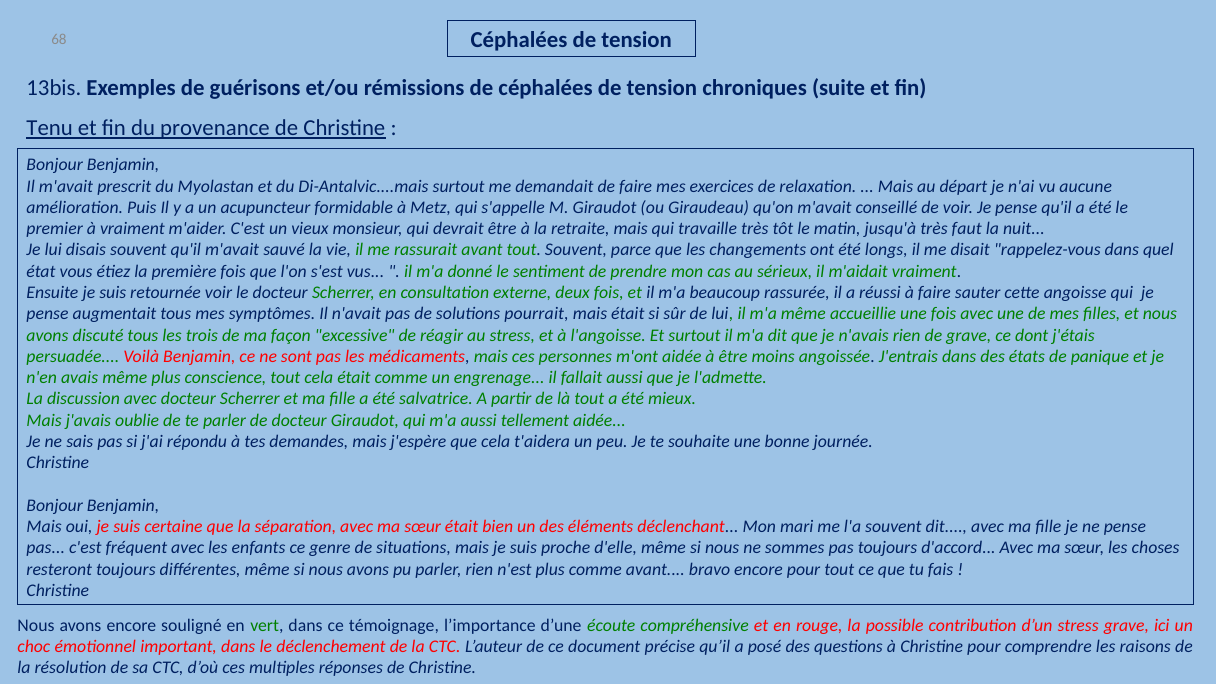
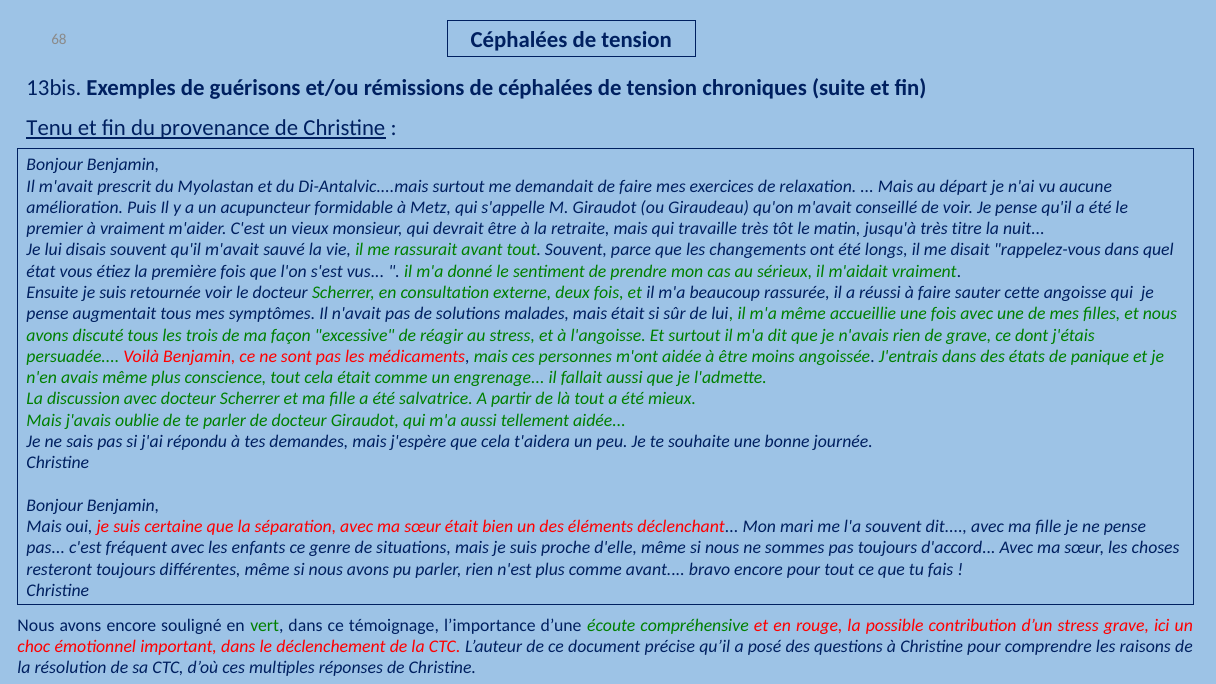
faut: faut -> titre (967, 229)
pourrait: pourrait -> malades (537, 314)
